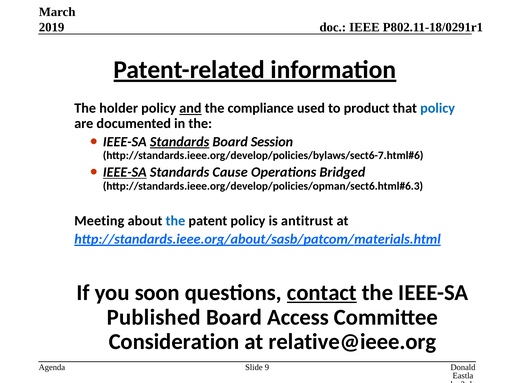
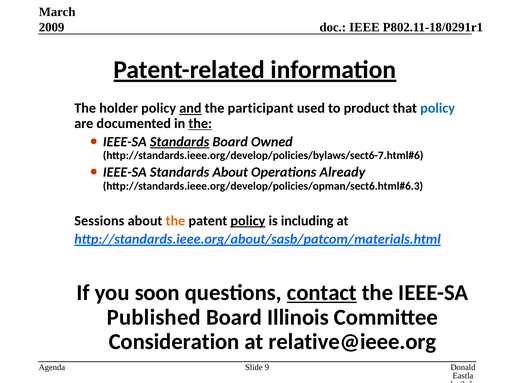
2019: 2019 -> 2009 (52, 27)
compliance: compliance -> participant (261, 108)
the underline: none -> present (200, 123)
Session: Session -> Owned (272, 142)
IEEE-SA underline: present -> none (125, 172)
Standards Cause: Cause -> About (230, 172)
Bridged: Bridged -> Already (342, 172)
Meeting: Meeting -> Sessions (99, 220)
the colour: blue -> orange (175, 220)
policy underline: none -> present (248, 220)
antitrust: antitrust -> including (307, 220)
Access: Access -> Illinois (298, 317)
